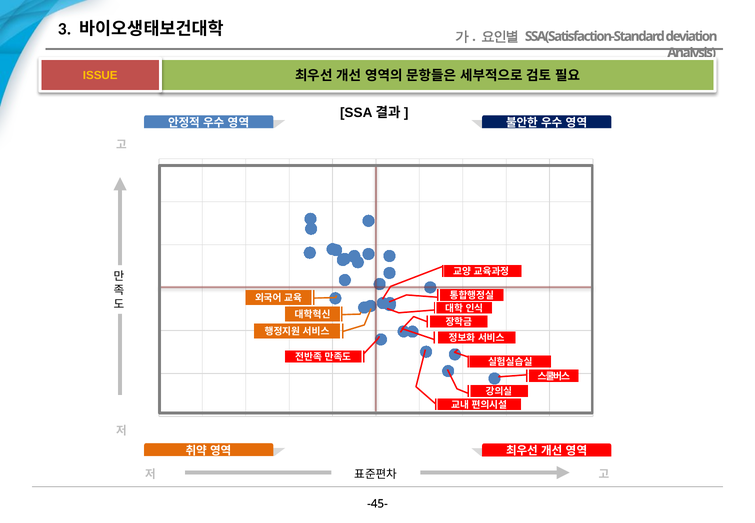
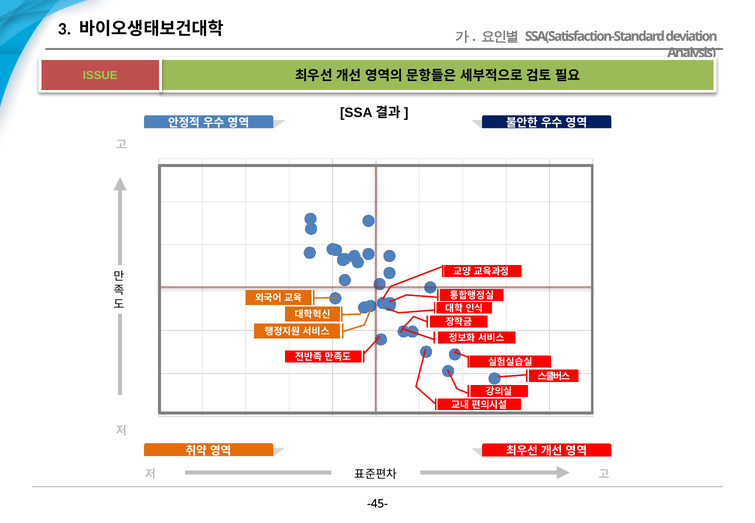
ISSUE colour: yellow -> light green (100, 76)
